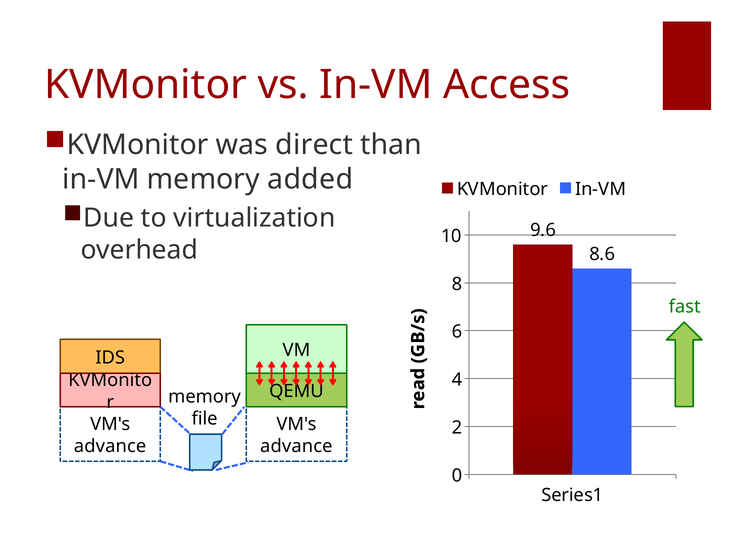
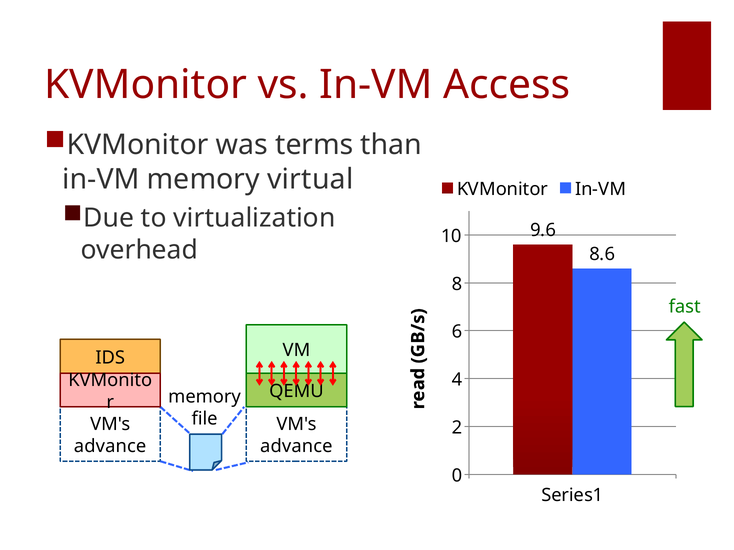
direct: direct -> terms (314, 145)
added: added -> virtual (310, 179)
